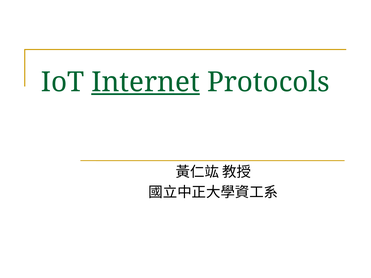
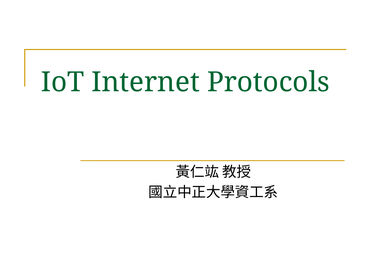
Internet underline: present -> none (146, 82)
